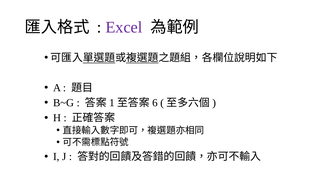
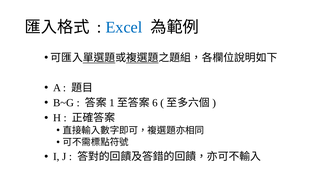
Excel colour: purple -> blue (124, 27)
